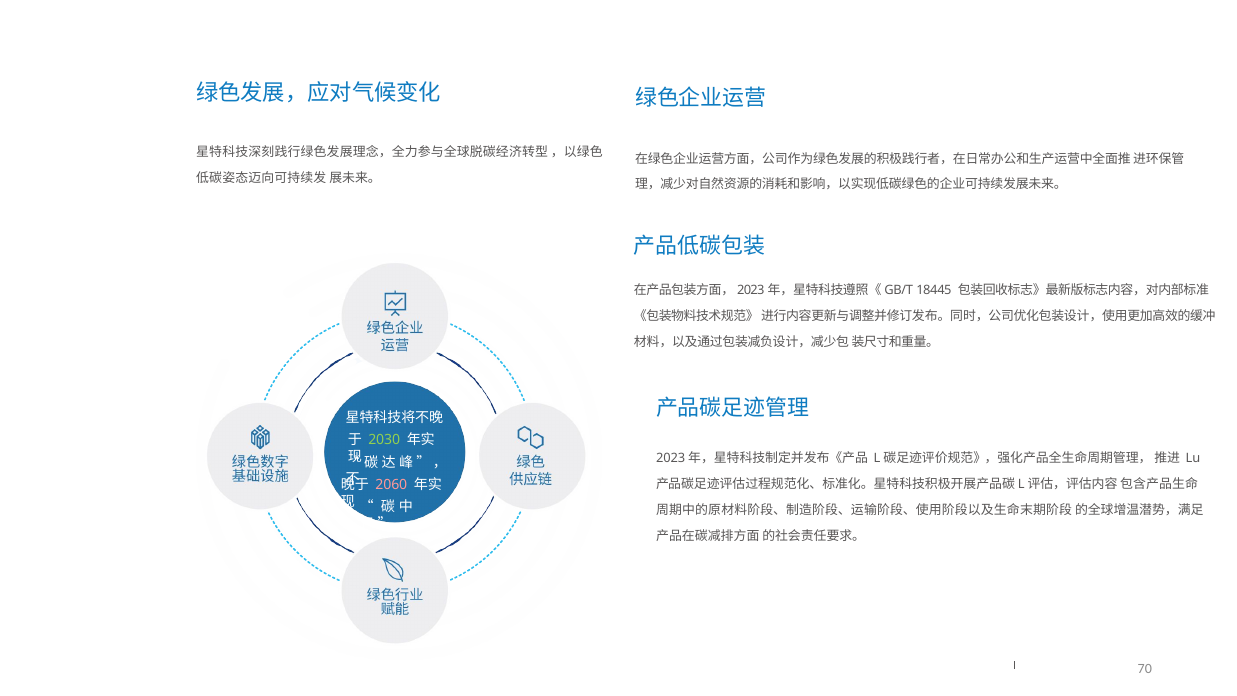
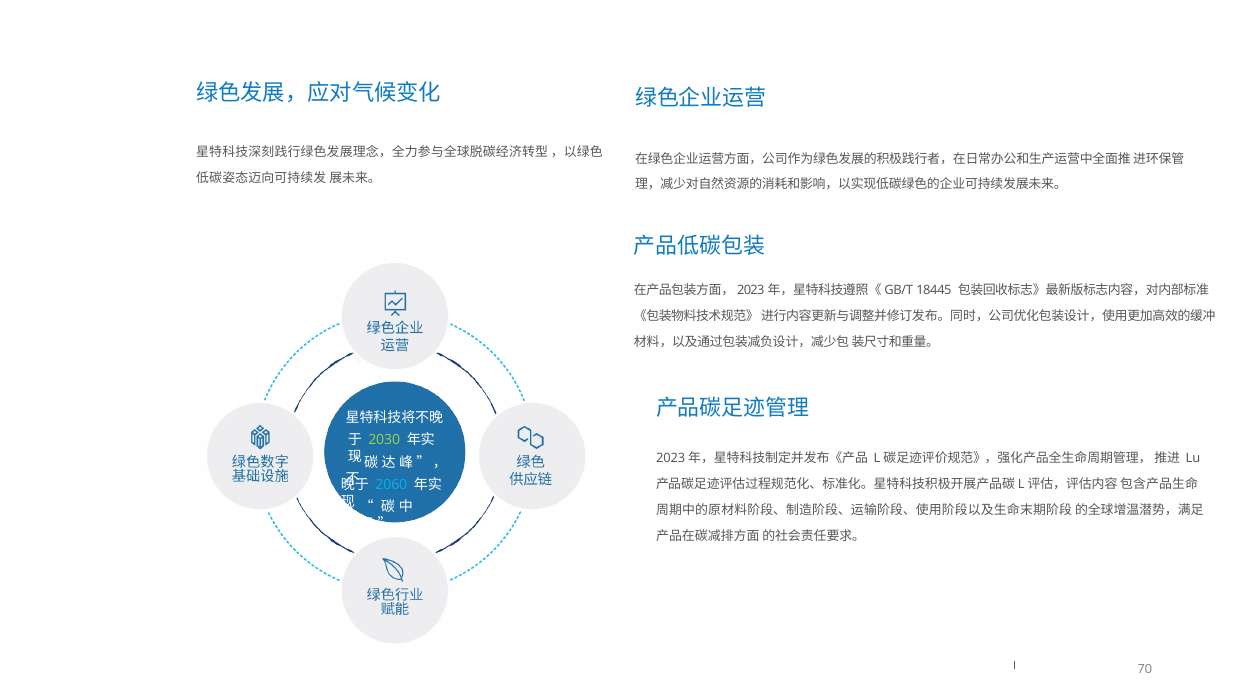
2060 colour: pink -> light blue (391, 484)
